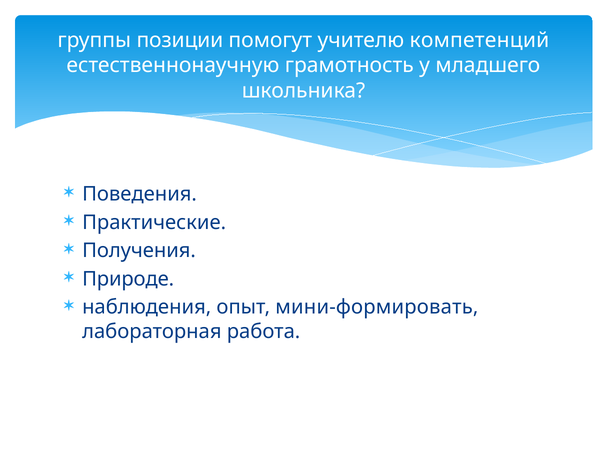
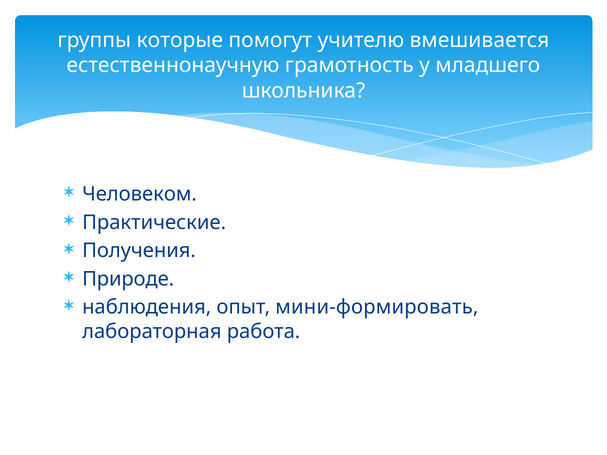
позиции: позиции -> которые (180, 40)
компетенций: компетенций -> вмешивается (479, 40)
Поведения: Поведения -> Человеком (140, 194)
